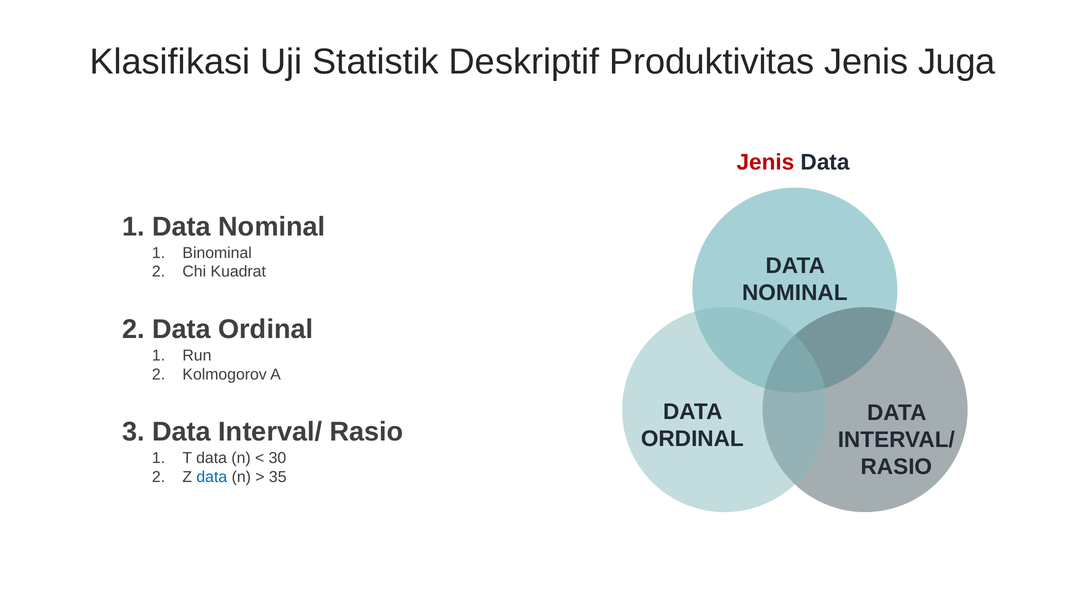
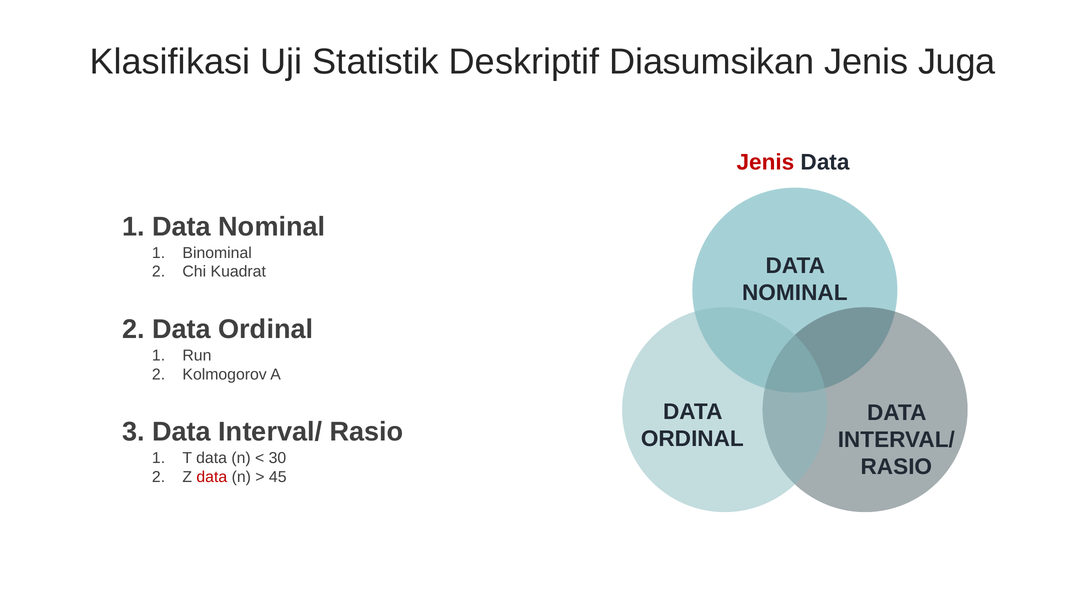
Produktivitas: Produktivitas -> Diasumsikan (712, 62)
data colour: blue -> red (212, 477)
35: 35 -> 45 (278, 477)
